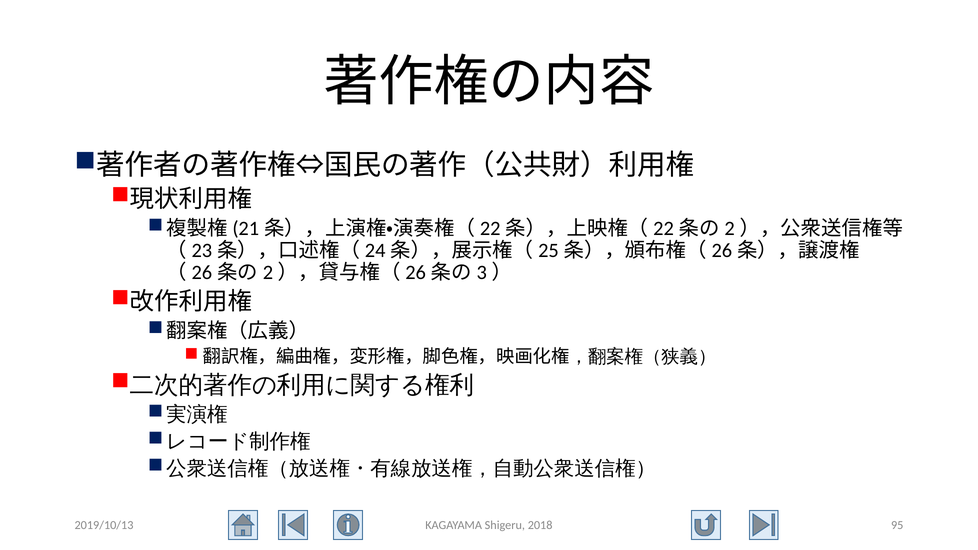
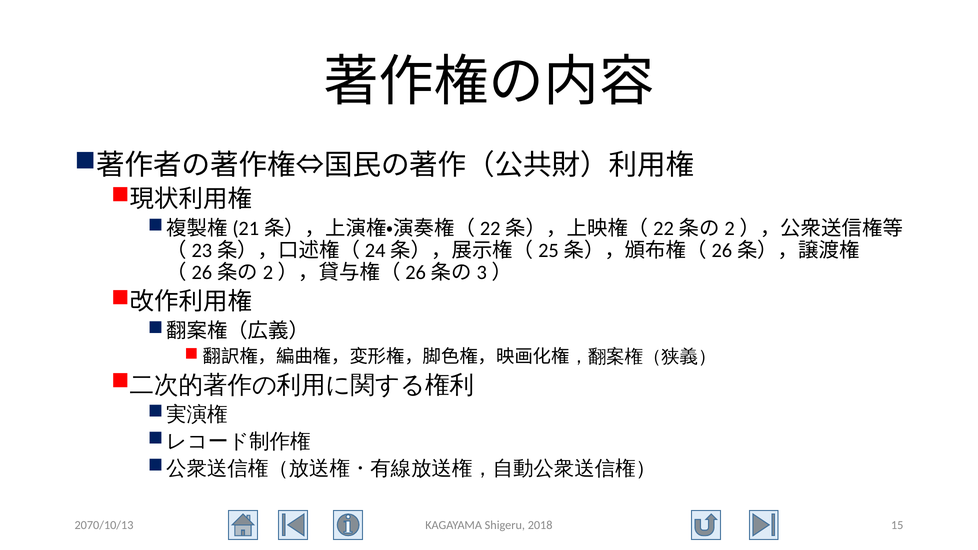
2019/10/13: 2019/10/13 -> 2070/10/13 (104, 525)
95: 95 -> 15 (897, 525)
